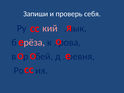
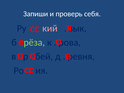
рёза colour: pink -> light green (34, 42)
